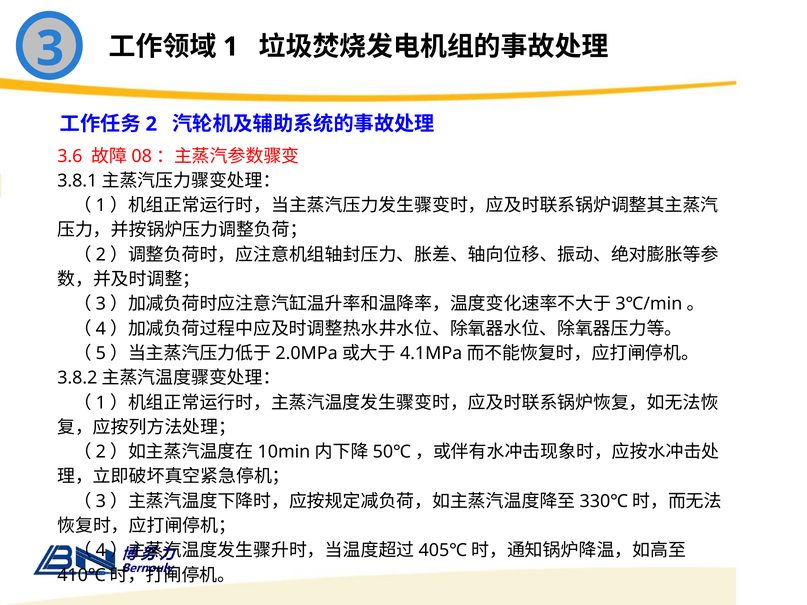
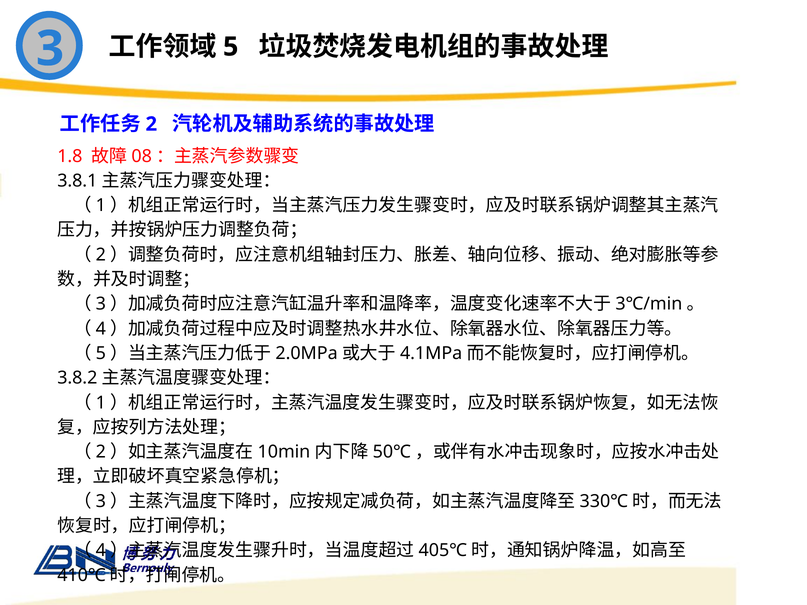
1: 1 -> 5 (231, 47)
3.6: 3.6 -> 1.8 (70, 156)
